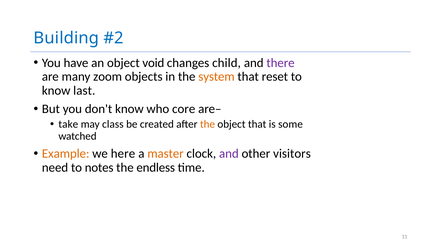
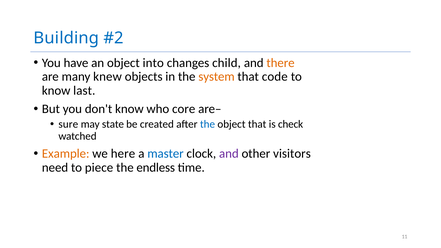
void: void -> into (153, 63)
there colour: purple -> orange (281, 63)
zoom: zoom -> knew (108, 77)
reset: reset -> code (275, 77)
take: take -> sure (68, 124)
class: class -> state (113, 124)
the colour: orange -> blue (208, 124)
some: some -> check (291, 124)
master colour: orange -> blue (166, 154)
notes: notes -> piece (99, 168)
